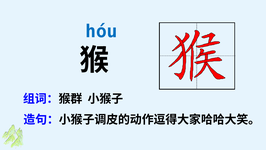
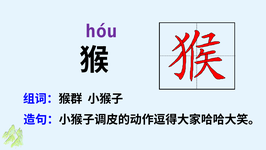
hóu colour: blue -> purple (101, 31)
